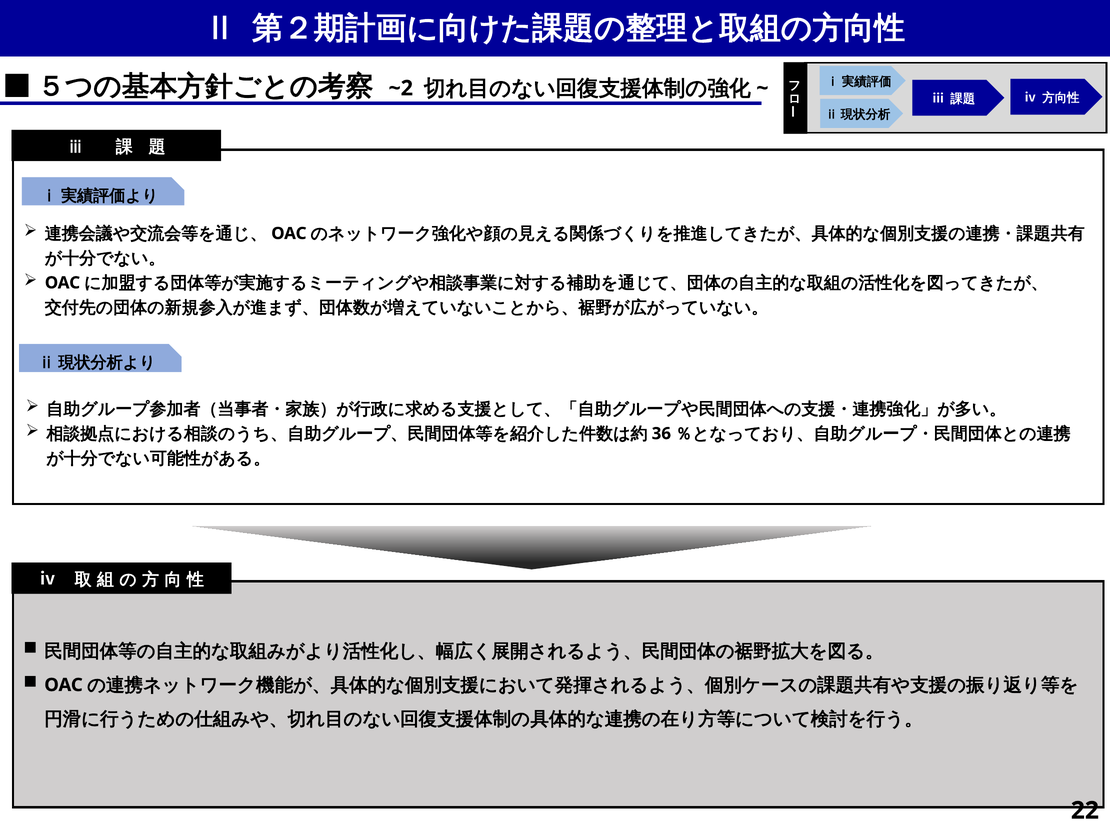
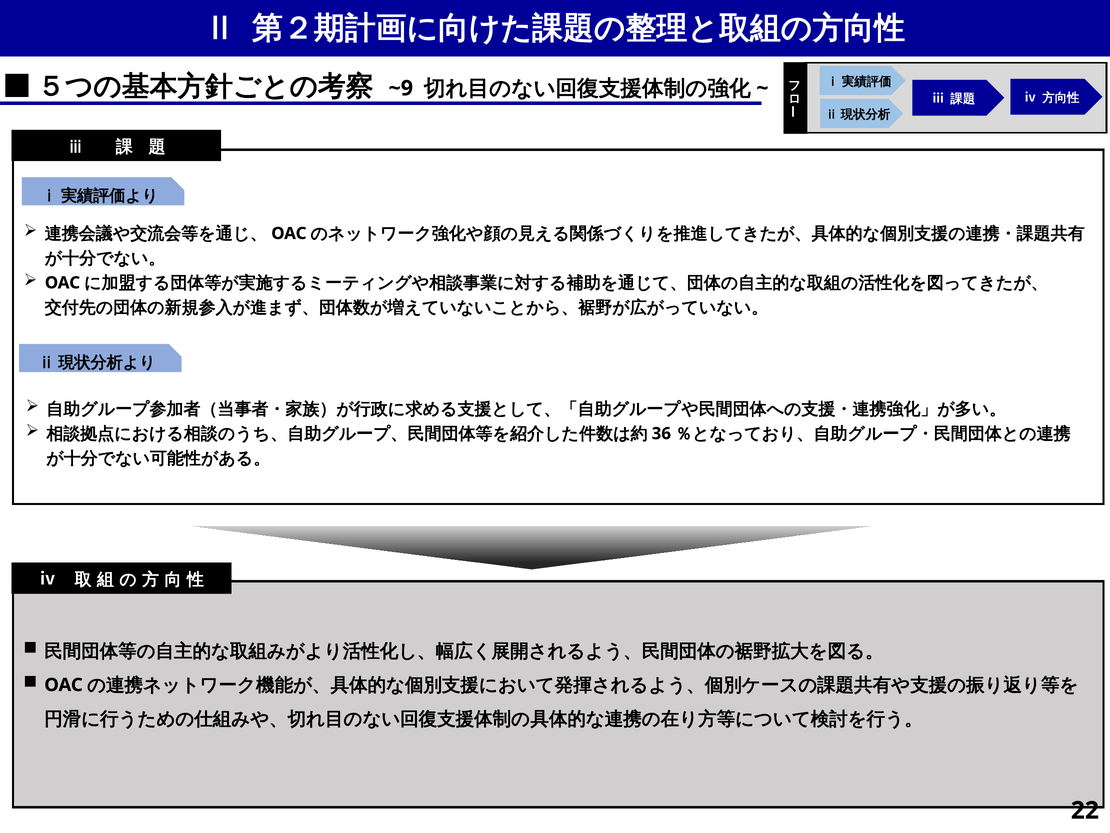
~2: ~2 -> ~9 (401, 88)
